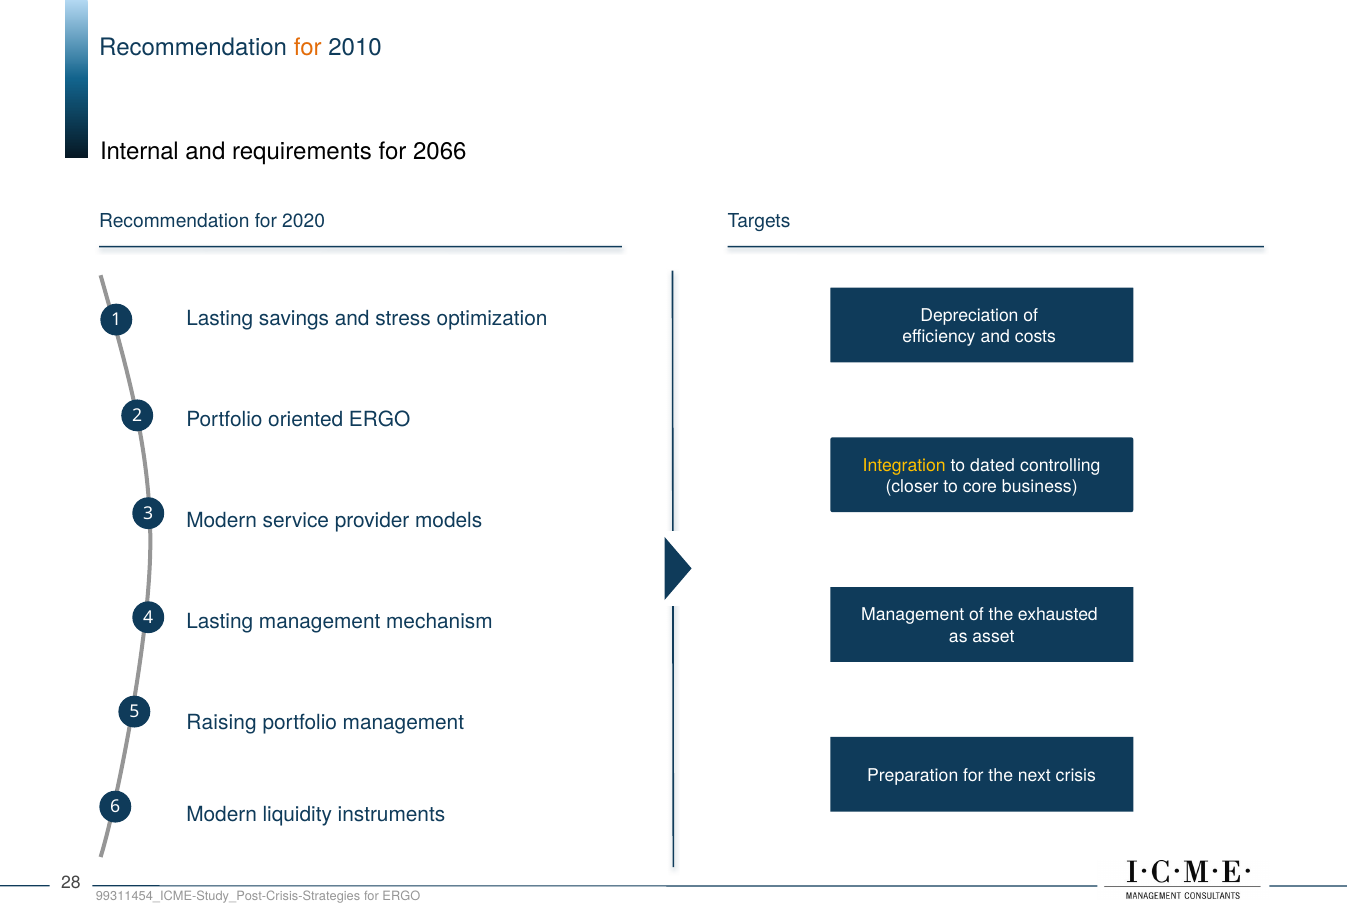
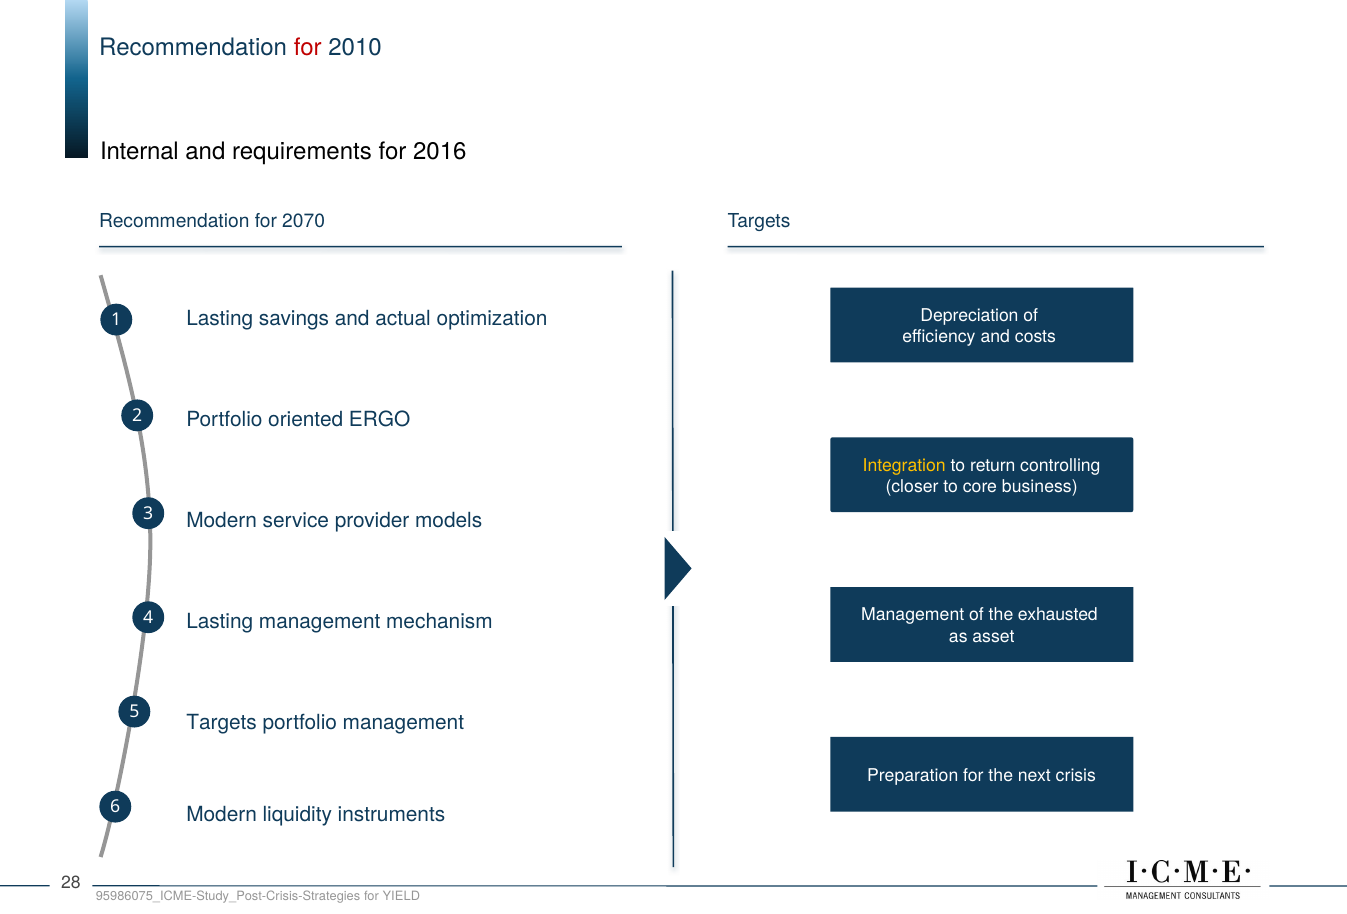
for colour: orange -> red (308, 47)
2066: 2066 -> 2016 (440, 151)
2020: 2020 -> 2070 (304, 221)
stress: stress -> actual (403, 319)
dated: dated -> return (993, 465)
Raising: Raising -> Targets (222, 722)
99311454_ICME-Study_Post-Crisis-Strategies: 99311454_ICME-Study_Post-Crisis-Strategies -> 95986075_ICME-Study_Post-Crisis-Strategies (228, 897)
for ERGO: ERGO -> YIELD (401, 897)
